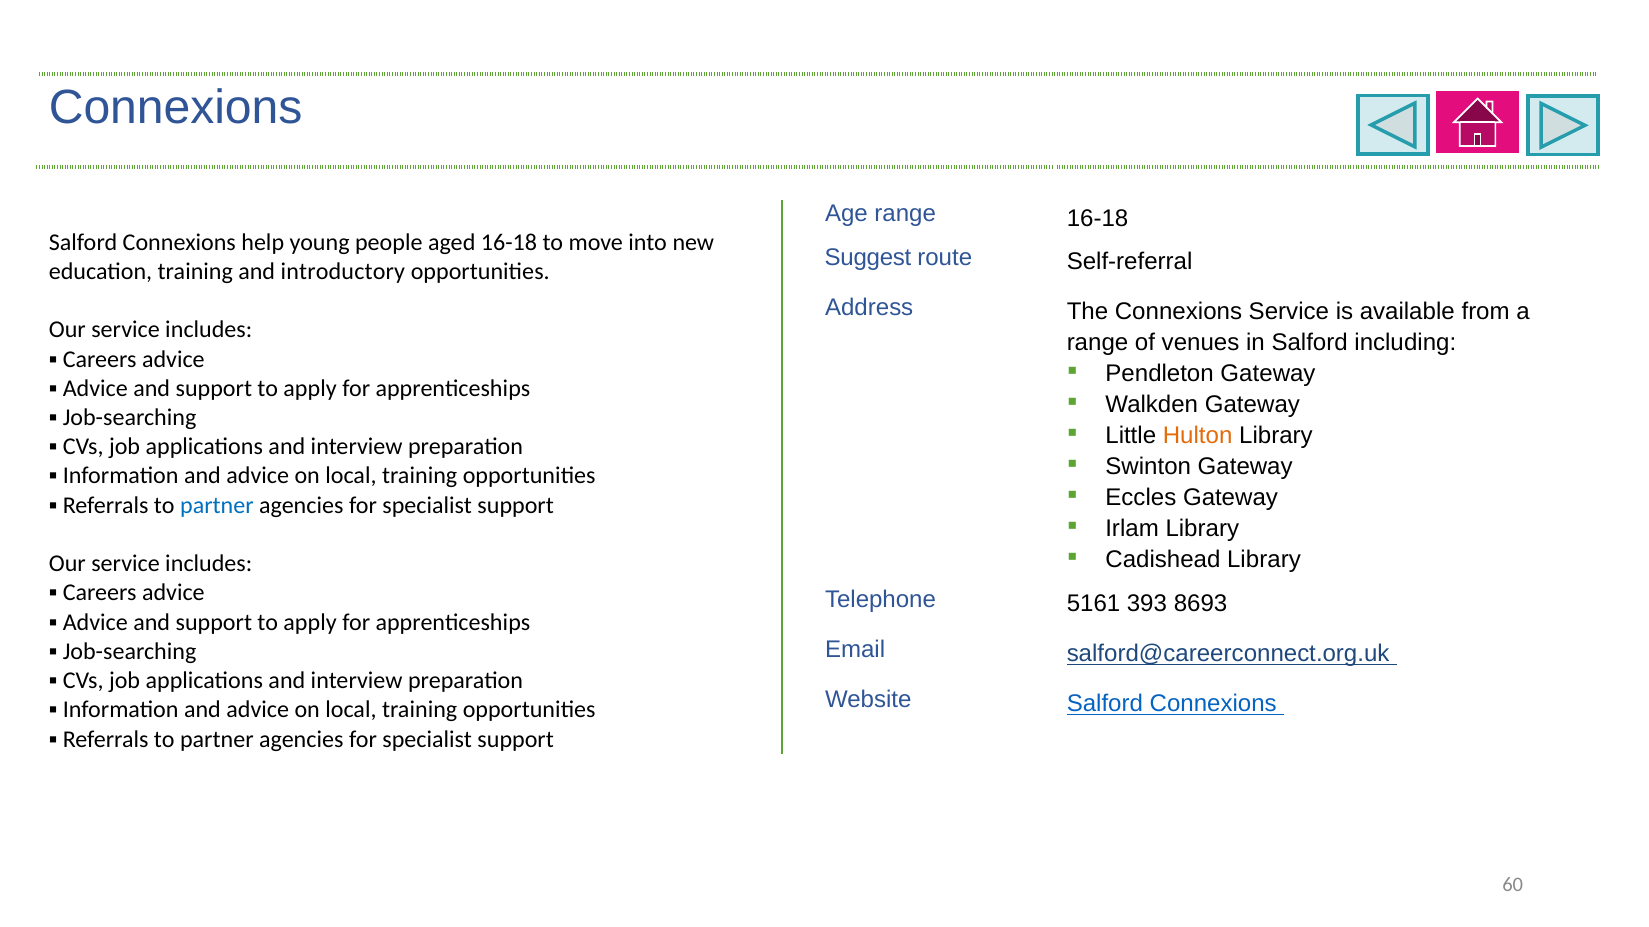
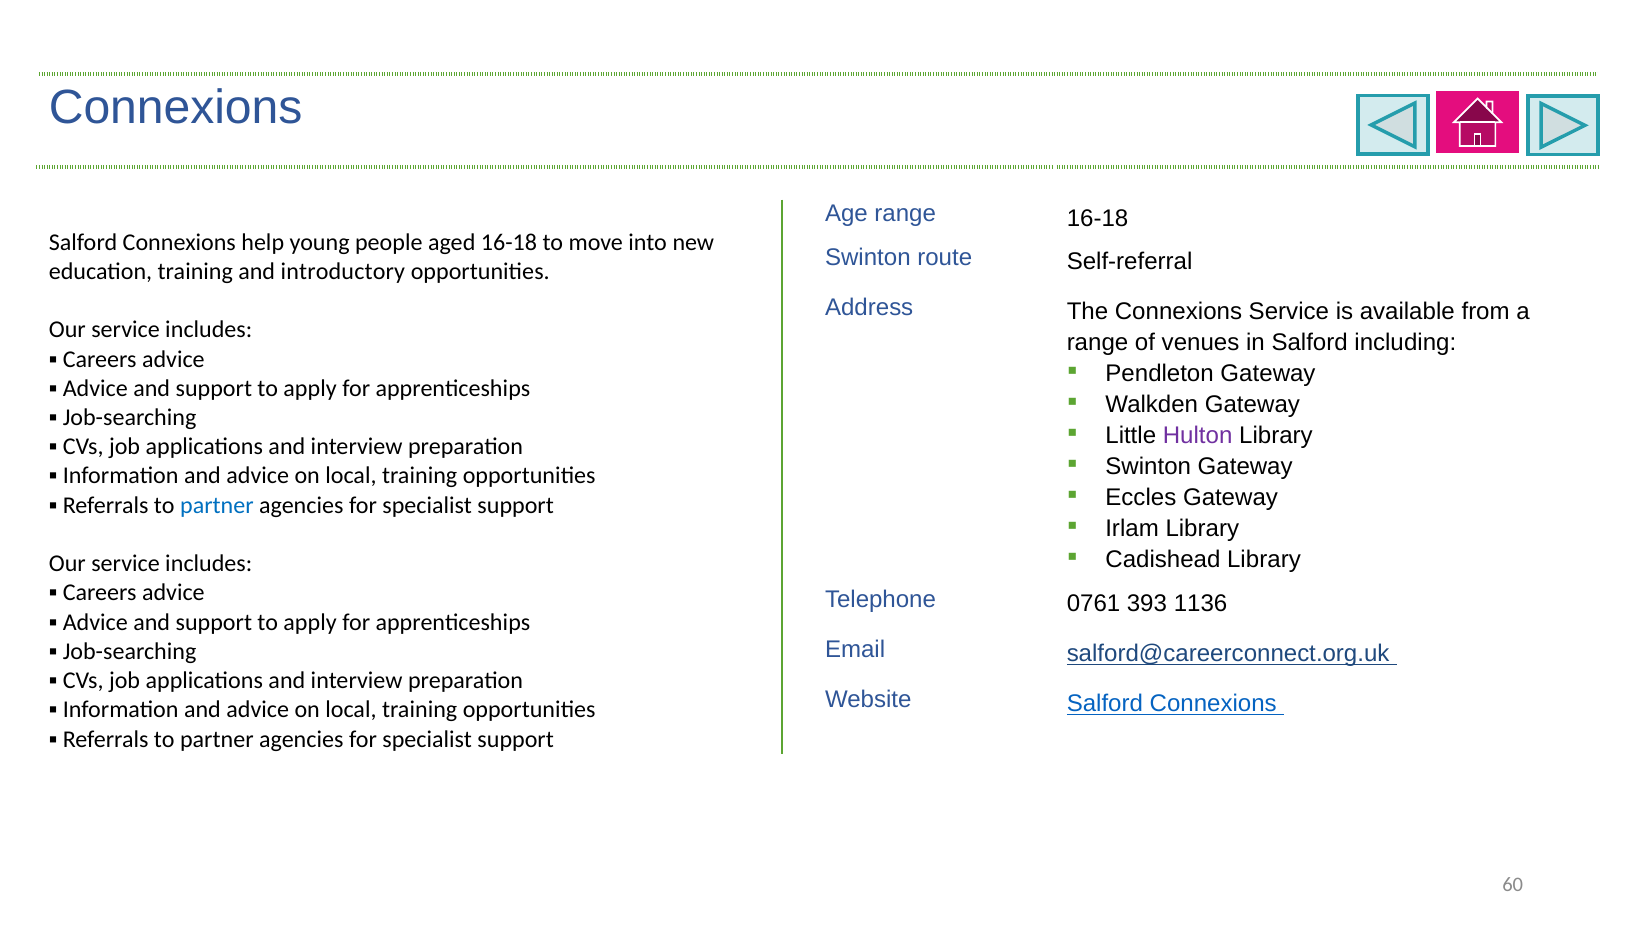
Suggest: Suggest -> Swinton (868, 258)
Hulton colour: orange -> purple (1198, 436)
5161: 5161 -> 0761 (1094, 604)
8693: 8693 -> 1136 (1201, 604)
